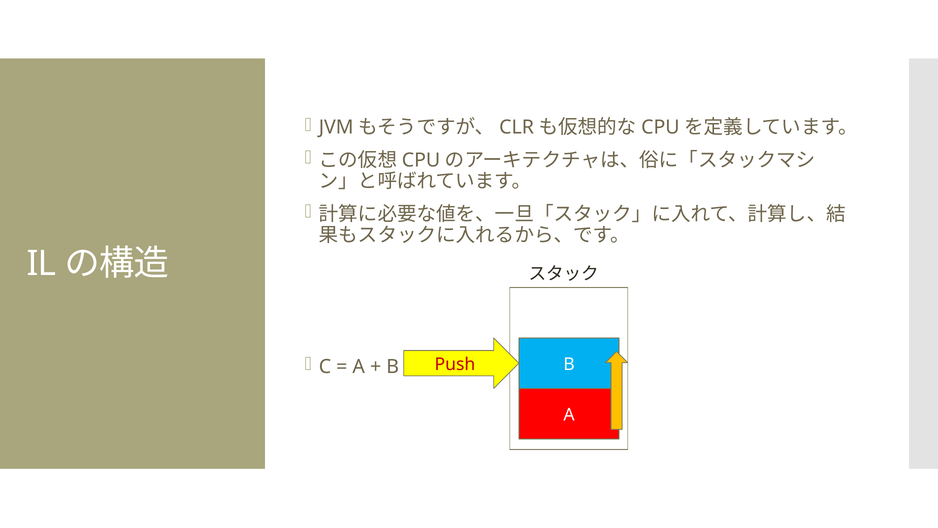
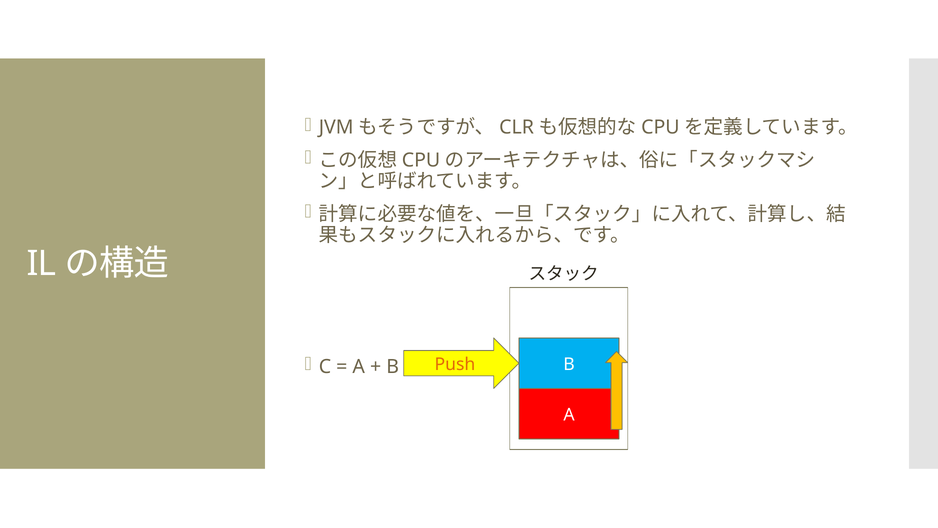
Push colour: red -> orange (455, 364)
